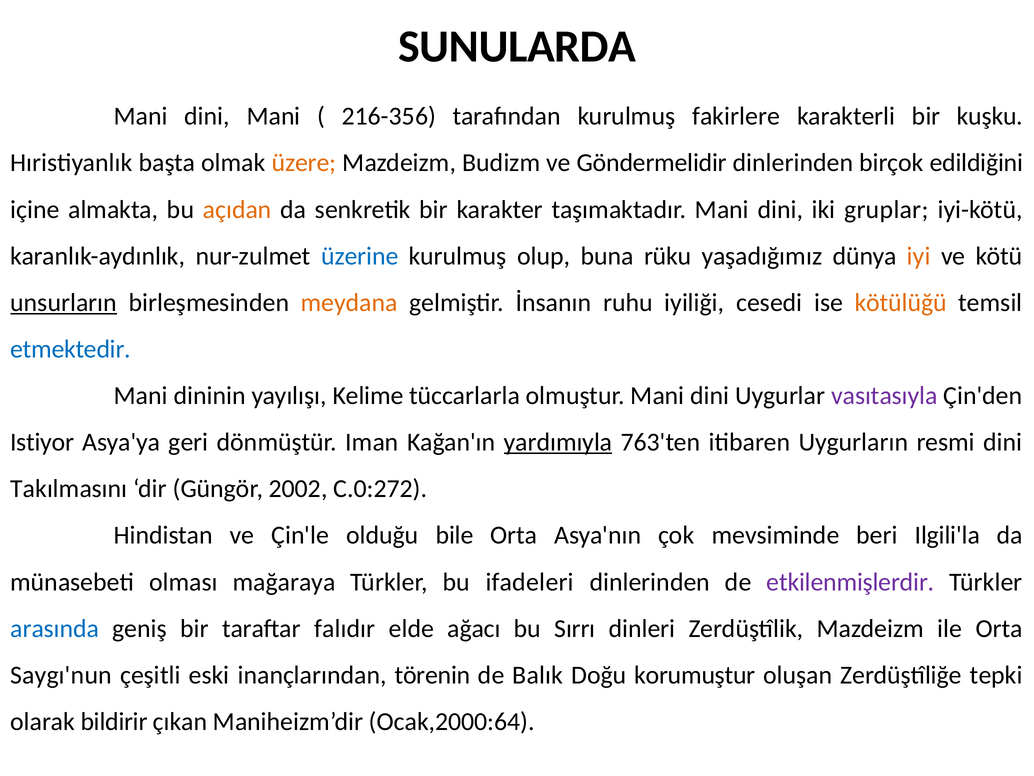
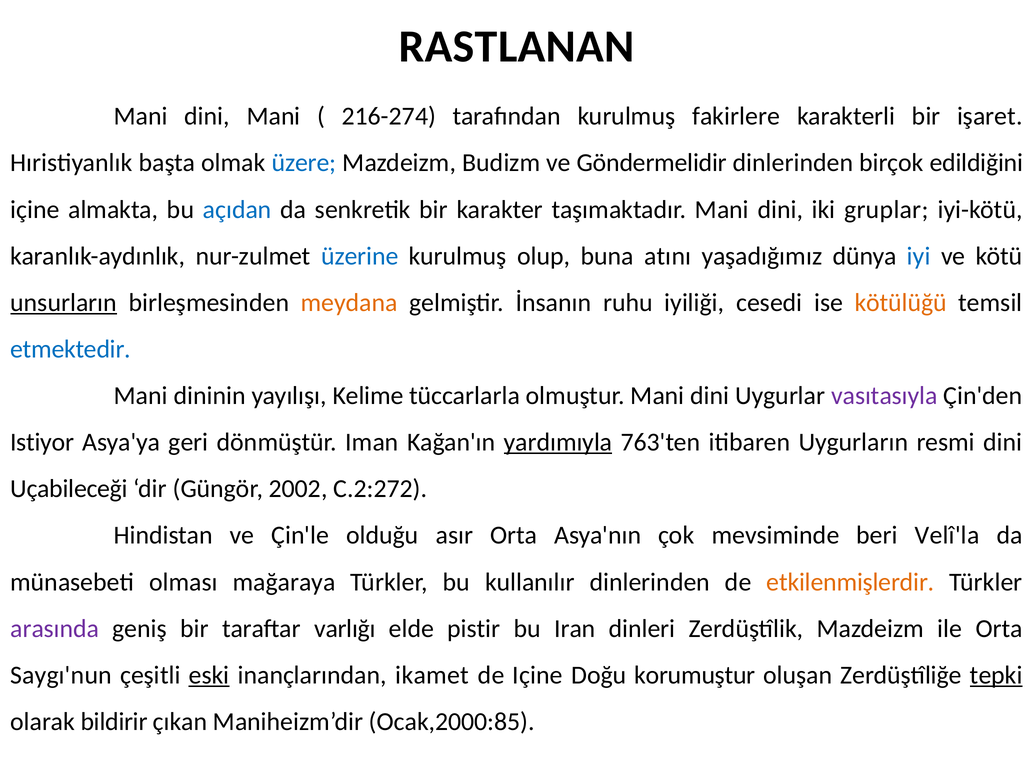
SUNULARDA: SUNULARDA -> RASTLANAN (517, 46)
216-356: 216-356 -> 216-274 (389, 116)
kuşku: kuşku -> işaret (990, 116)
üzere colour: orange -> blue (304, 163)
açıdan colour: orange -> blue (237, 209)
rüku: rüku -> atını (668, 256)
iyi colour: orange -> blue (919, 256)
Takılmasını: Takılmasını -> Uçabileceği (69, 489)
C.0:272: C.0:272 -> C.2:272 (380, 489)
bile: bile -> asır (454, 535)
Ilgili'la: Ilgili'la -> Velî'la (947, 535)
ifadeleri: ifadeleri -> kullanılır (530, 582)
etkilenmişlerdir colour: purple -> orange (850, 582)
arasında colour: blue -> purple (55, 628)
falıdır: falıdır -> varlığı (345, 628)
ağacı: ağacı -> pistir (474, 628)
Sırrı: Sırrı -> Iran (575, 628)
eski underline: none -> present (209, 675)
törenin: törenin -> ikamet (432, 675)
de Balık: Balık -> Içine (538, 675)
tepki underline: none -> present (996, 675)
Ocak,2000:64: Ocak,2000:64 -> Ocak,2000:85 (452, 721)
